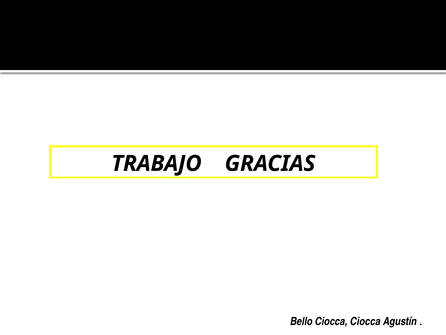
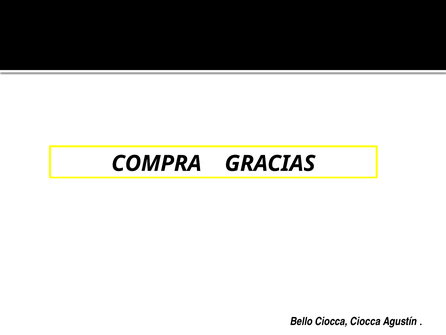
TRABAJO: TRABAJO -> COMPRA (156, 163)
